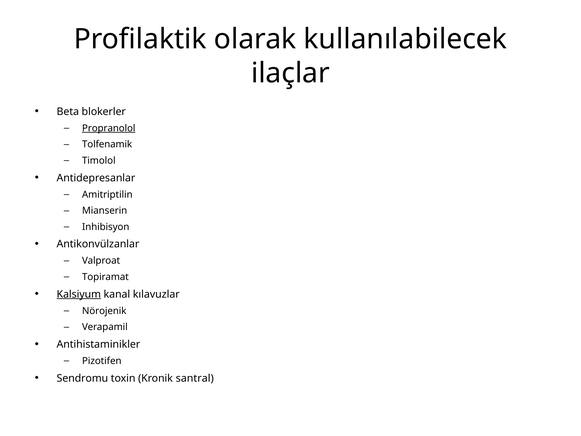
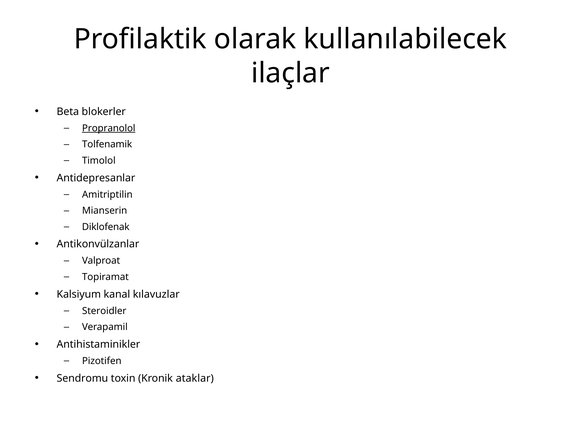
Inhibisyon: Inhibisyon -> Diklofenak (106, 227)
Kalsiyum underline: present -> none (79, 294)
Nörojenik: Nörojenik -> Steroidler (104, 311)
santral: santral -> ataklar (195, 378)
